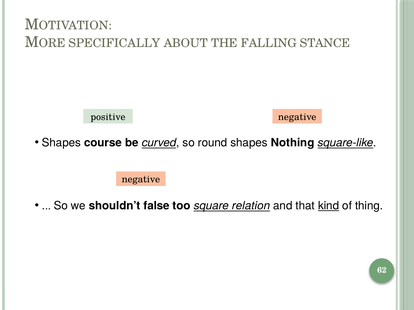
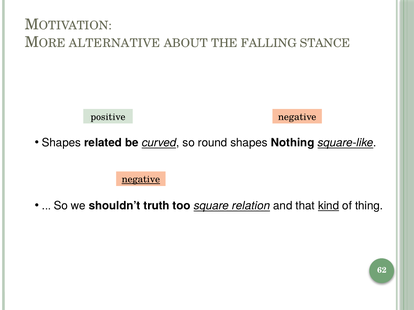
SPECIFICALLY: SPECIFICALLY -> ALTERNATIVE (114, 43)
course: course -> related (103, 143)
negative underline: none -> present (141, 180)
false: false -> truth (157, 206)
